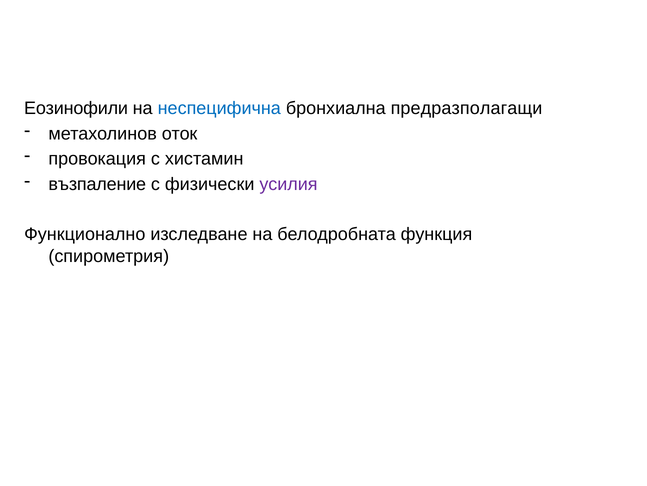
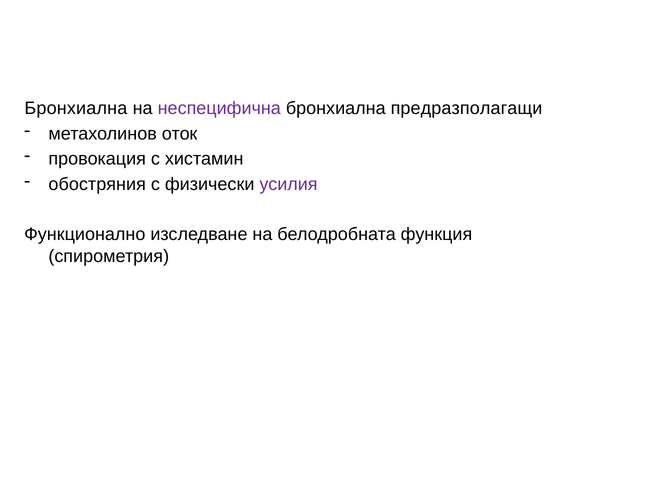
Еозинофили: Еозинофили -> Бронхиална (76, 108)
неспецифична colour: blue -> purple (219, 108)
възпаление: възпаление -> обостряния (97, 184)
